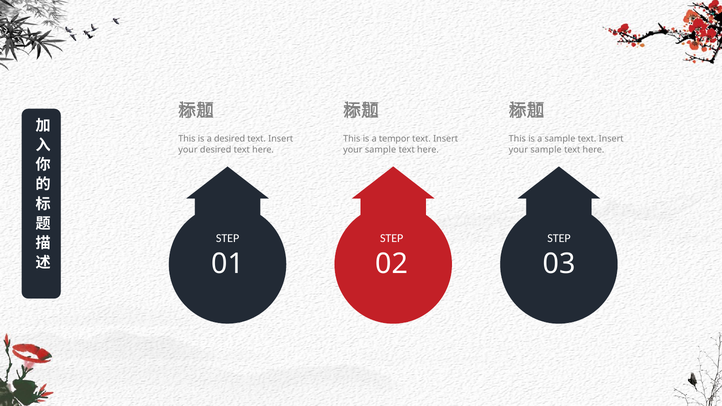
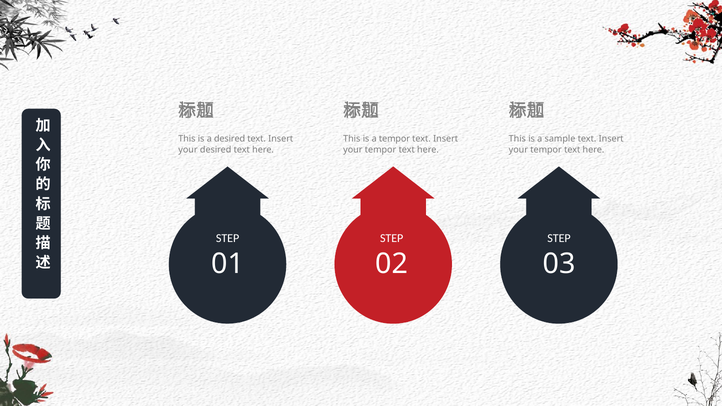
sample: sample -> tempor (381, 150)
sample: sample -> tempor (546, 150)
